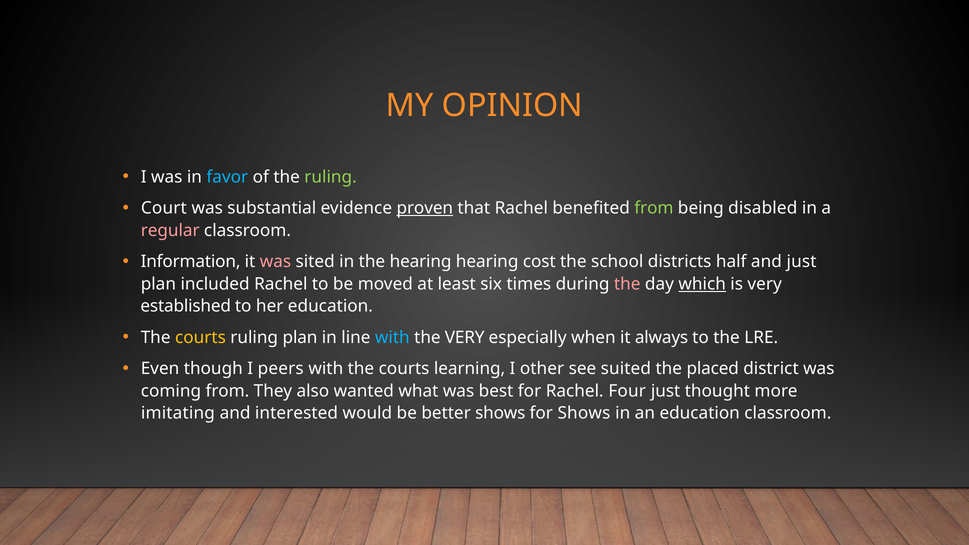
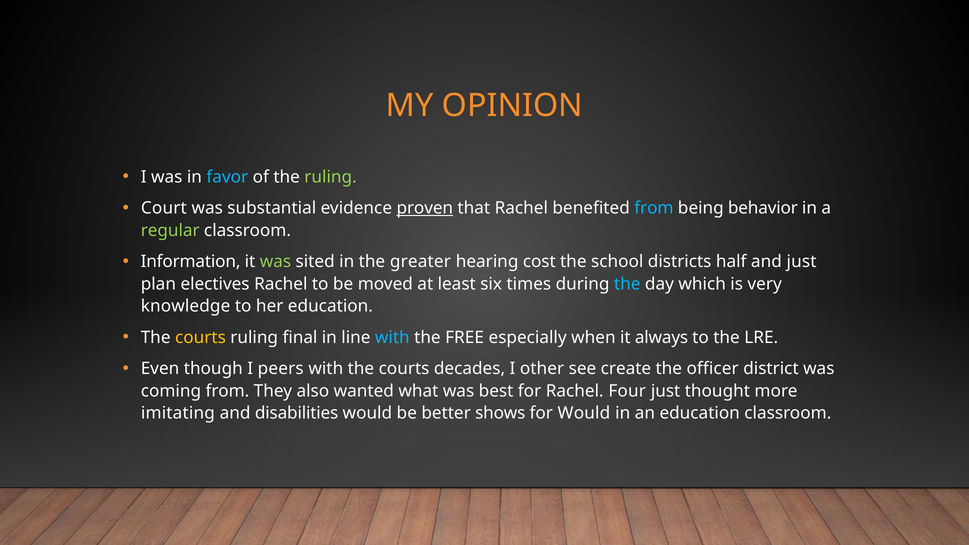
from colour: light green -> light blue (654, 208)
disabled: disabled -> behavior (763, 208)
regular colour: pink -> light green (170, 230)
was colour: pink -> light green (275, 262)
the hearing: hearing -> greater (420, 262)
included: included -> electives (215, 284)
the colour: pink -> light blue (627, 284)
which underline: present -> none (702, 284)
established: established -> knowledge (186, 306)
ruling plan: plan -> final (300, 338)
the VERY: VERY -> FREE (465, 338)
learning: learning -> decades (470, 369)
suited: suited -> create (626, 369)
placed: placed -> officer (713, 369)
interested: interested -> disabilities (297, 413)
for Shows: Shows -> Would (584, 413)
